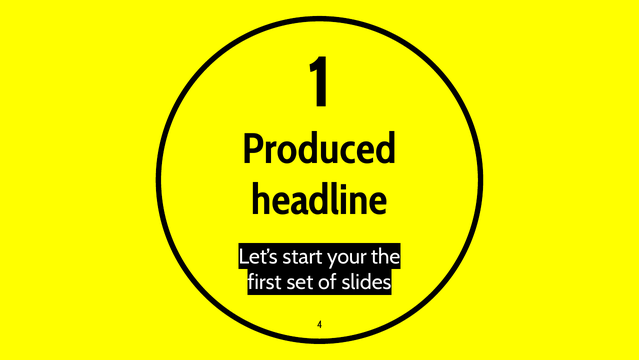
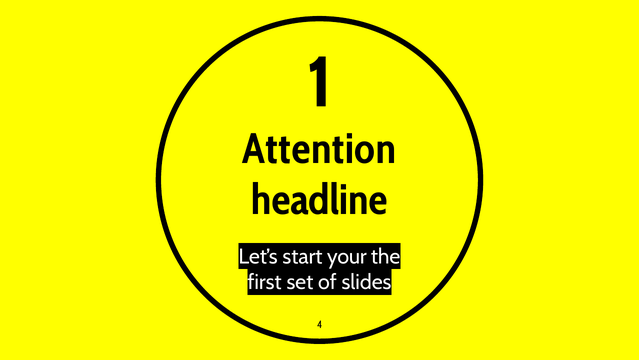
Produced: Produced -> Attention (319, 149)
